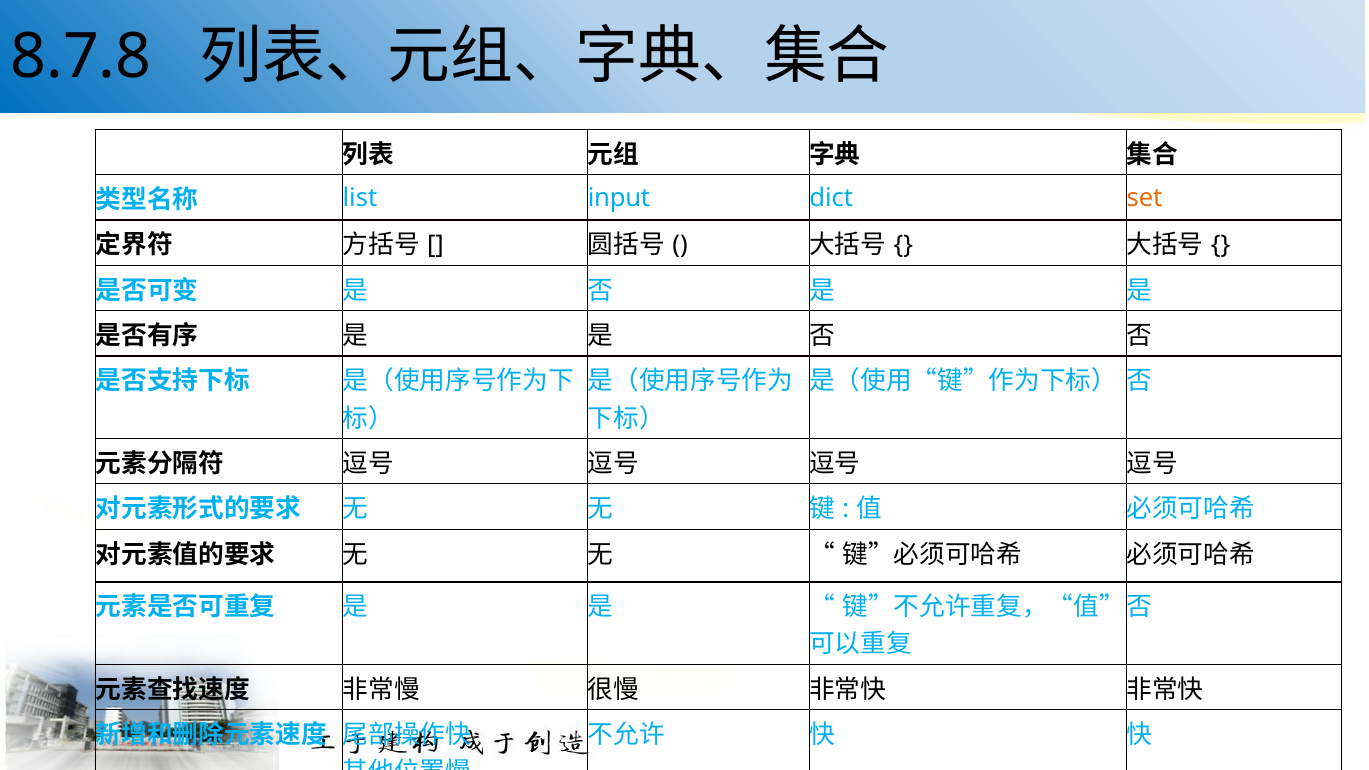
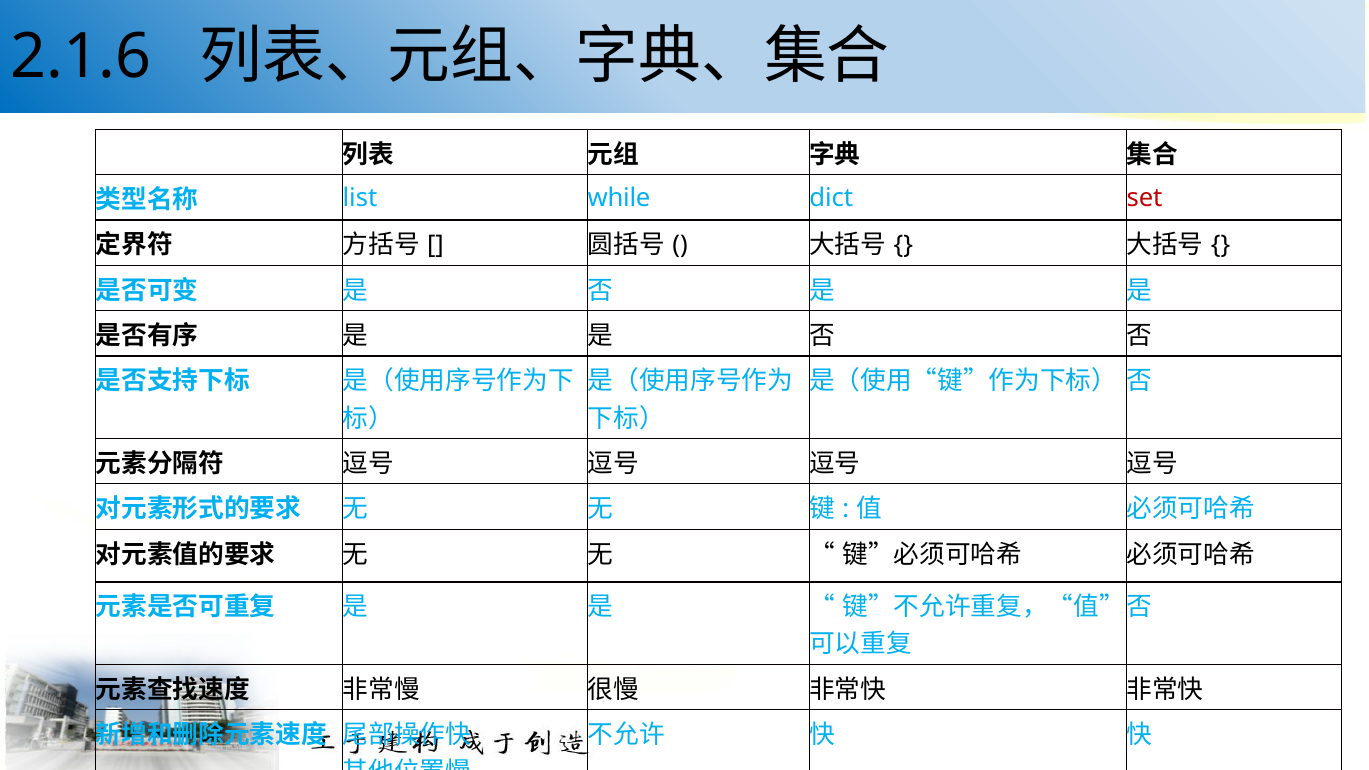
8.7.8: 8.7.8 -> 2.1.6 (81, 56)
input: input -> while (619, 198)
set colour: orange -> red (1145, 198)
